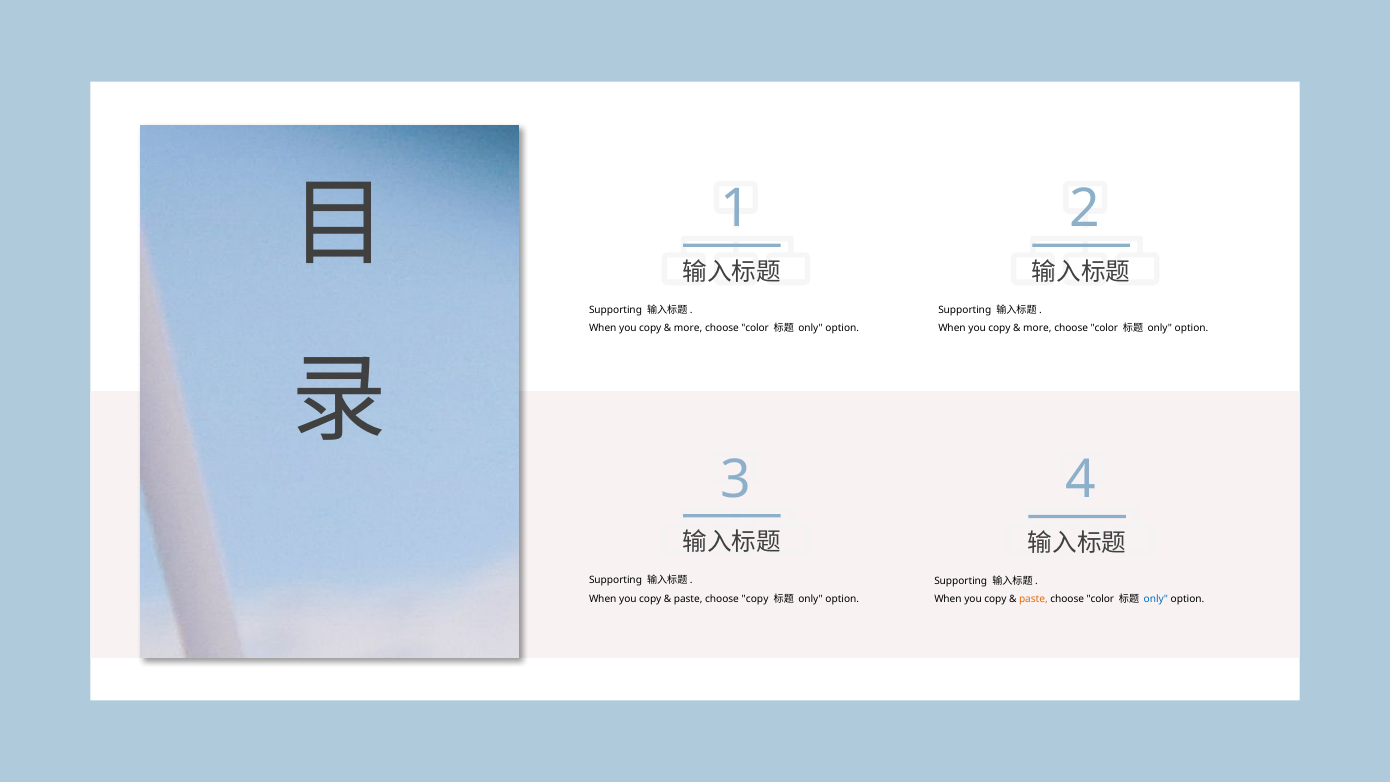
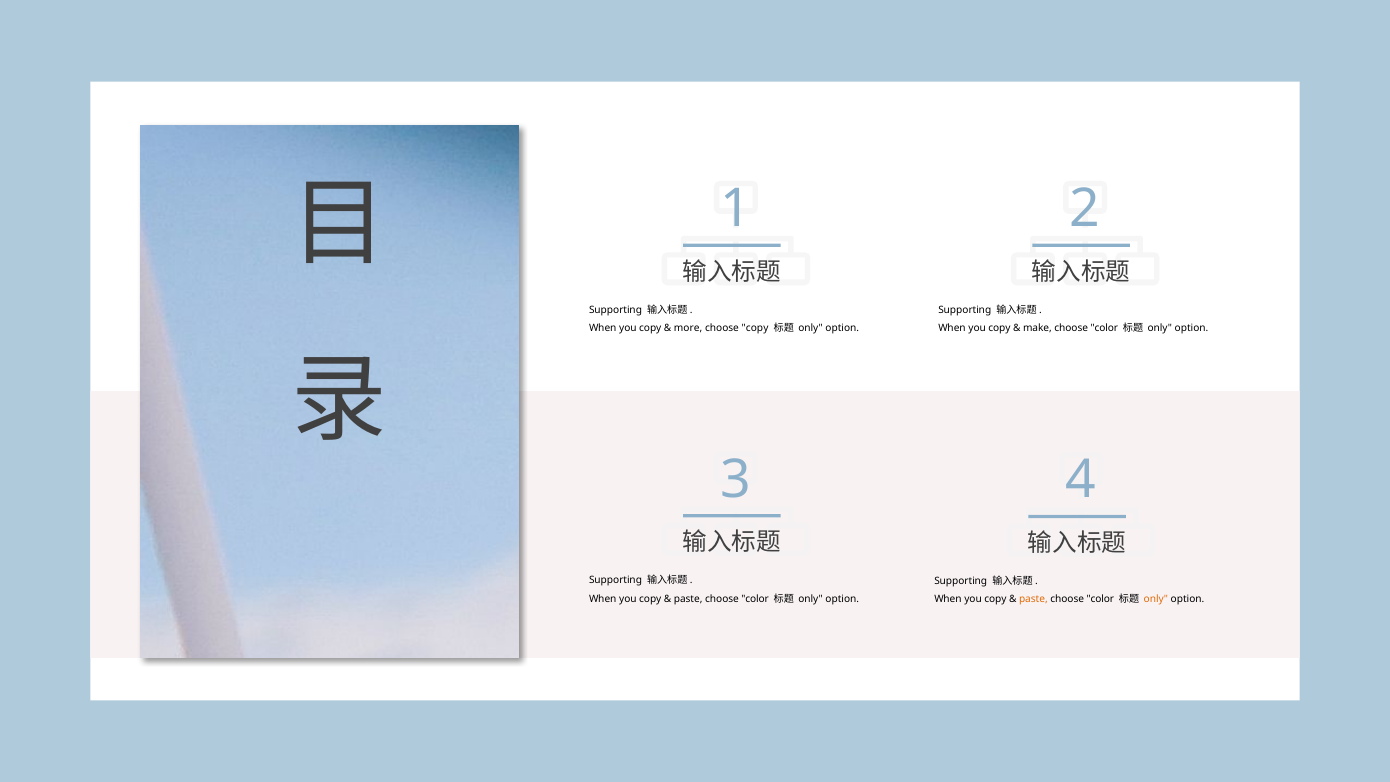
color: color -> copy (755, 328)
more: more -> make (1037, 328)
copy: copy -> color (755, 599)
only colour: blue -> orange (1156, 599)
